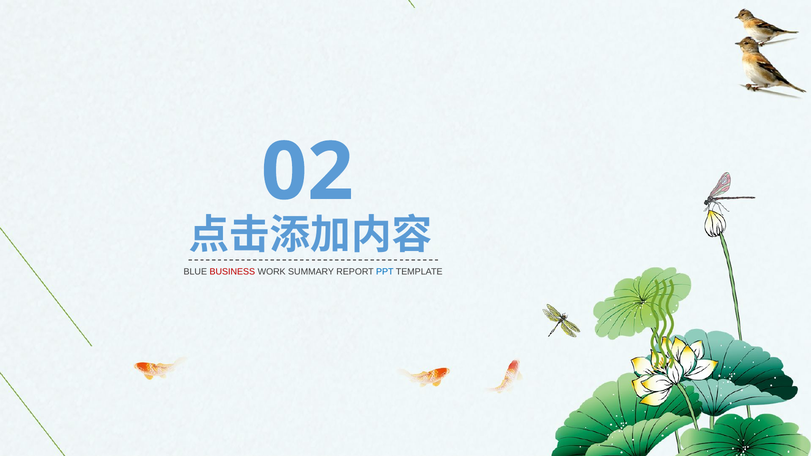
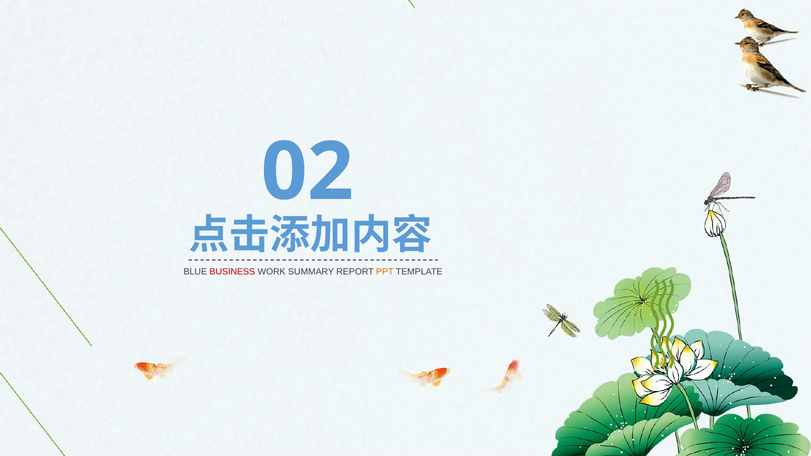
PPT colour: blue -> orange (385, 272)
